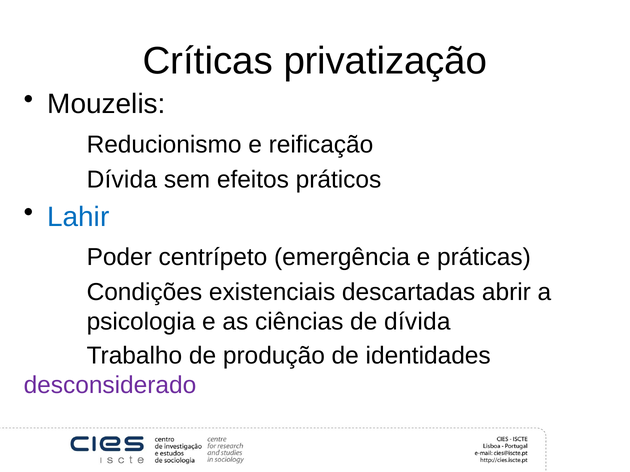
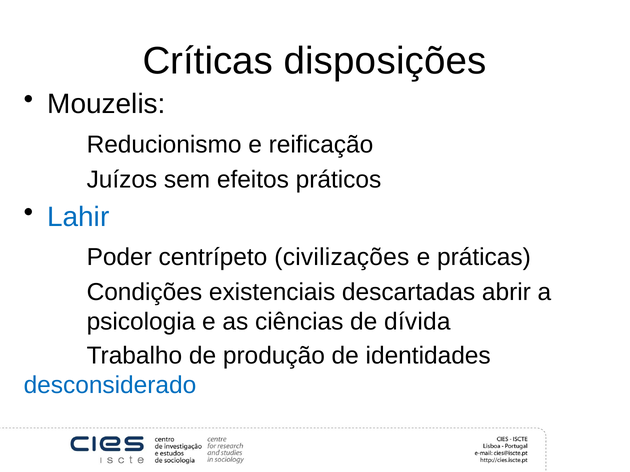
privatização: privatização -> disposições (385, 61)
Dívida: Dívida -> Juízos (122, 180)
emergência: emergência -> civilizações (342, 257)
desconsiderado colour: purple -> blue (110, 386)
